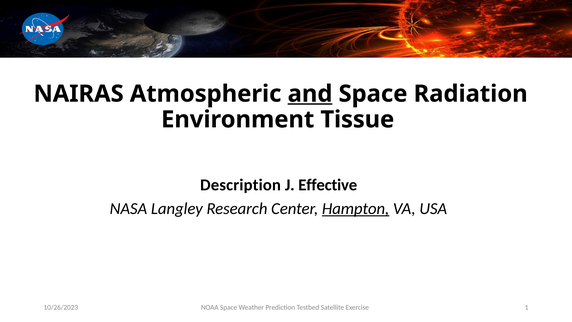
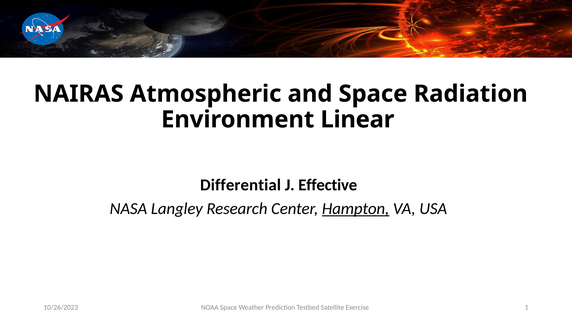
and underline: present -> none (310, 94)
Tissue: Tissue -> Linear (357, 119)
Description: Description -> Differential (241, 185)
